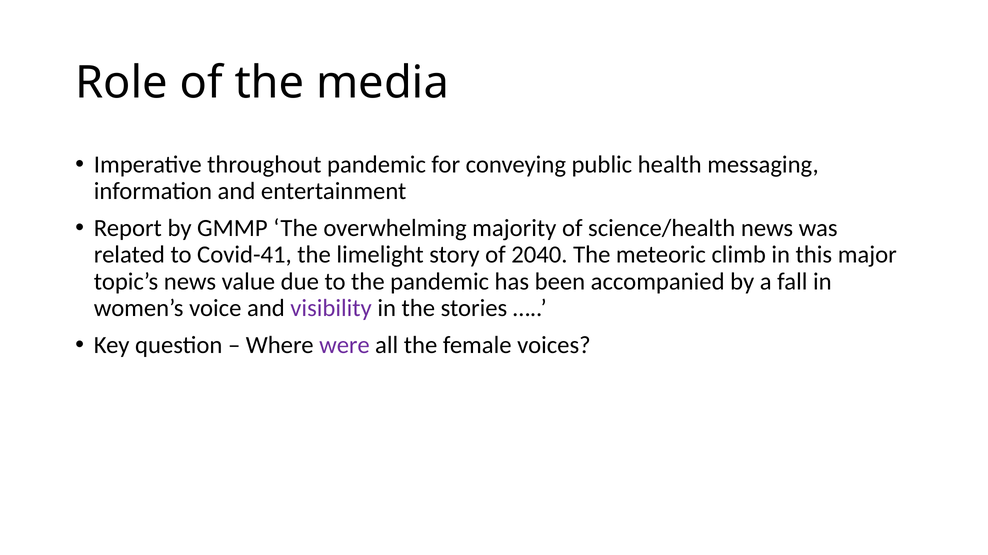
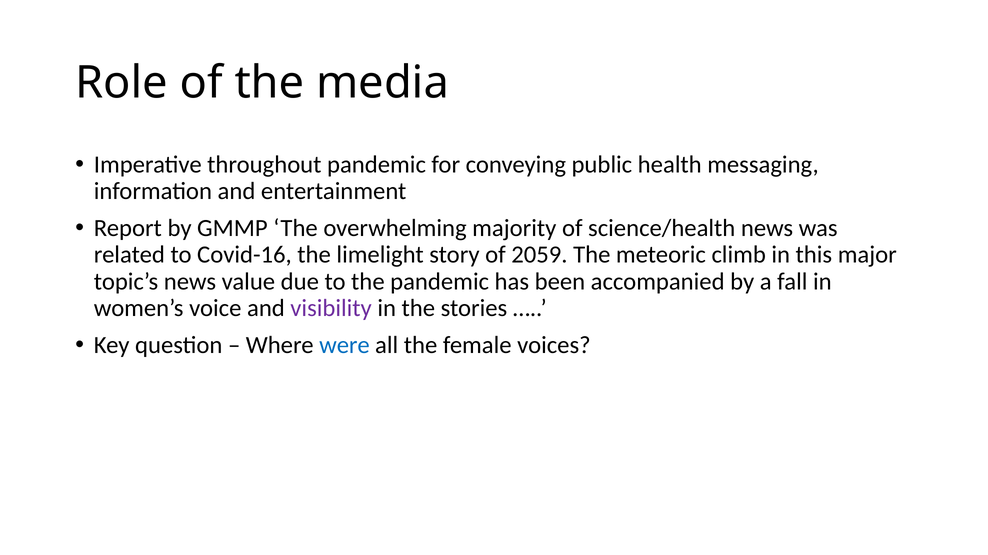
Covid-41: Covid-41 -> Covid-16 (244, 255)
2040: 2040 -> 2059 (539, 255)
were colour: purple -> blue (344, 345)
